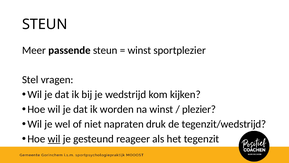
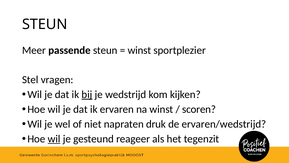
bij underline: none -> present (87, 94)
worden: worden -> ervaren (117, 109)
plezier: plezier -> scoren (199, 109)
tegenzit/wedstrijd: tegenzit/wedstrijd -> ervaren/wedstrijd (224, 124)
